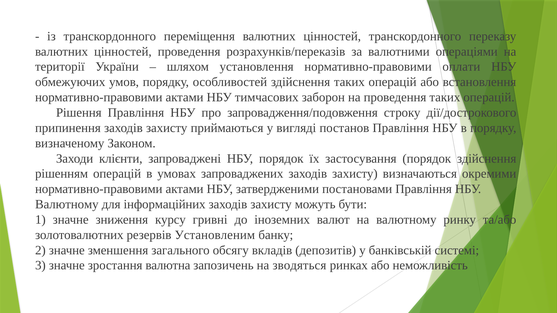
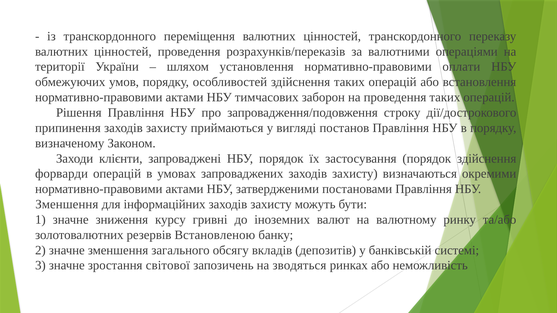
рішенням: рішенням -> форварди (62, 174)
Валютному: Валютному -> Зменшення (67, 205)
Установленим: Установленим -> Встановленою (215, 235)
валютна: валютна -> світової (168, 266)
